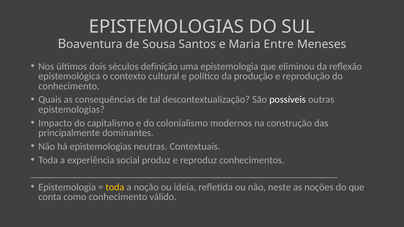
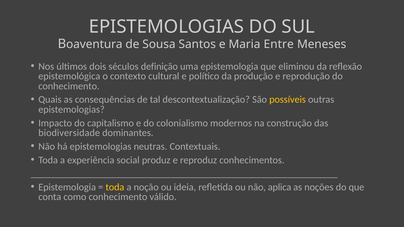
possíveis colour: white -> yellow (288, 100)
principalmente: principalmente -> biodiversidade (69, 133)
neste: neste -> aplica (280, 187)
